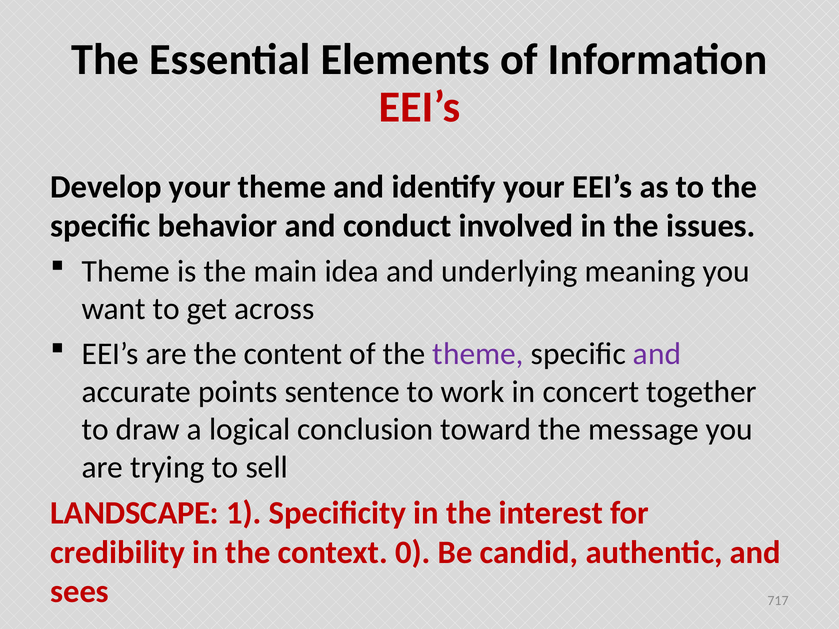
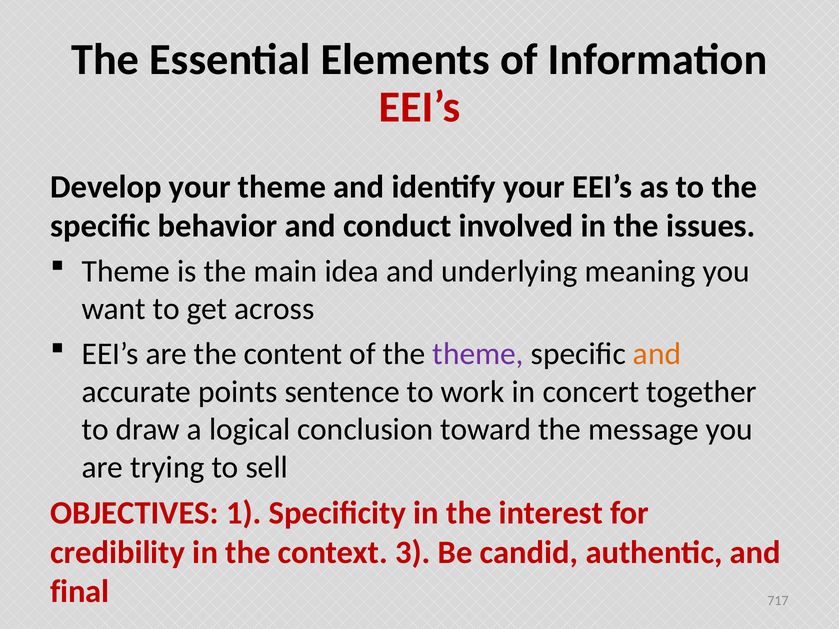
and colour: purple -> orange (657, 354)
LANDSCAPE: LANDSCAPE -> OBJECTIVES (135, 513)
0: 0 -> 3 (413, 553)
sees: sees -> final (80, 592)
